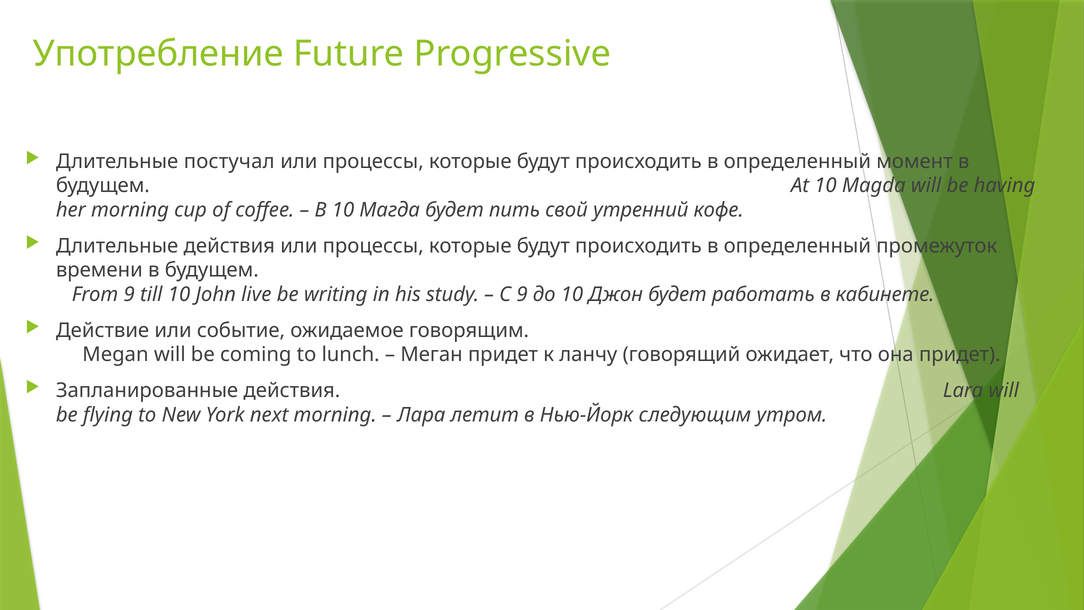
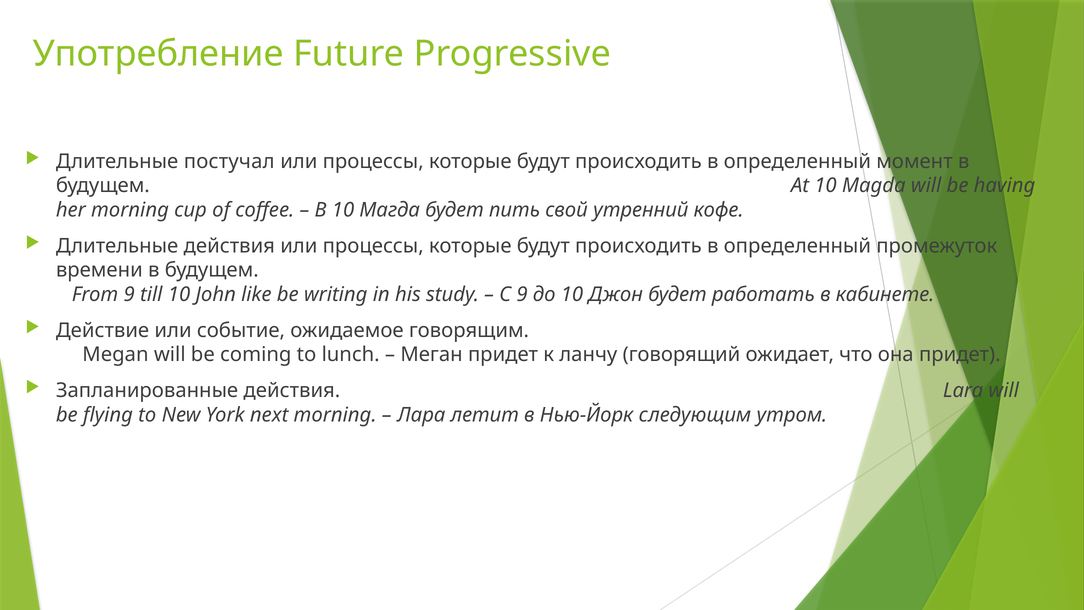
live: live -> like (256, 295)
